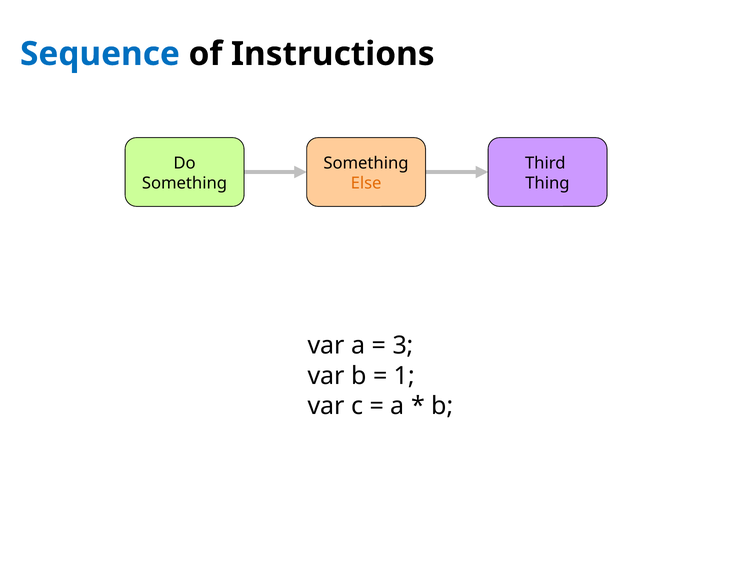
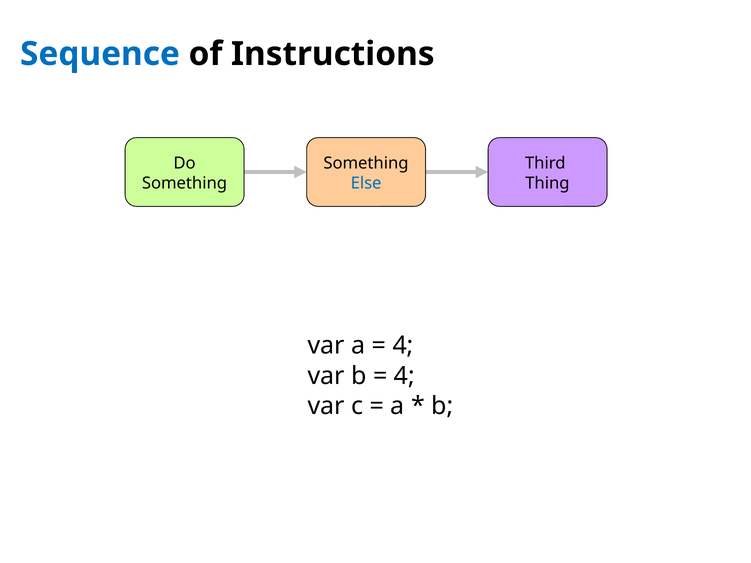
Else colour: orange -> blue (366, 183)
3: 3 -> 4 (403, 346)
1: 1 -> 4 (404, 376)
